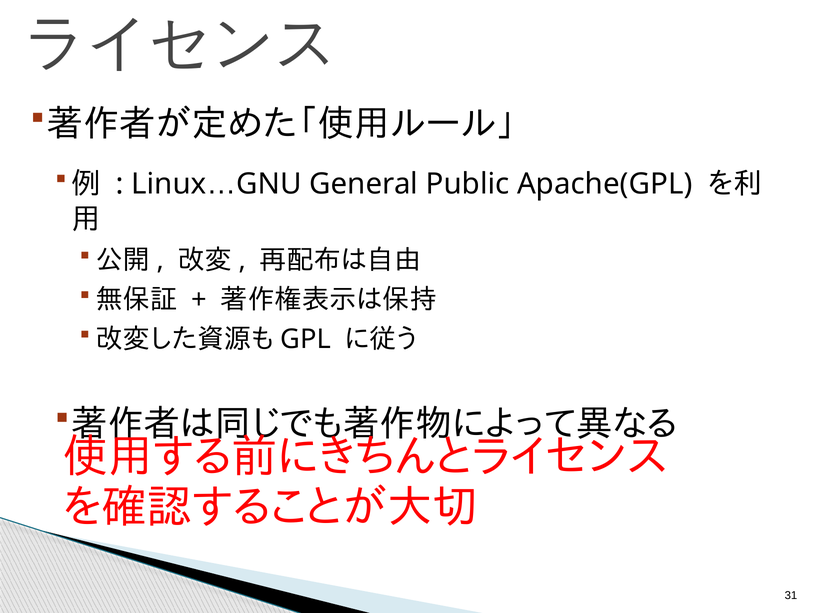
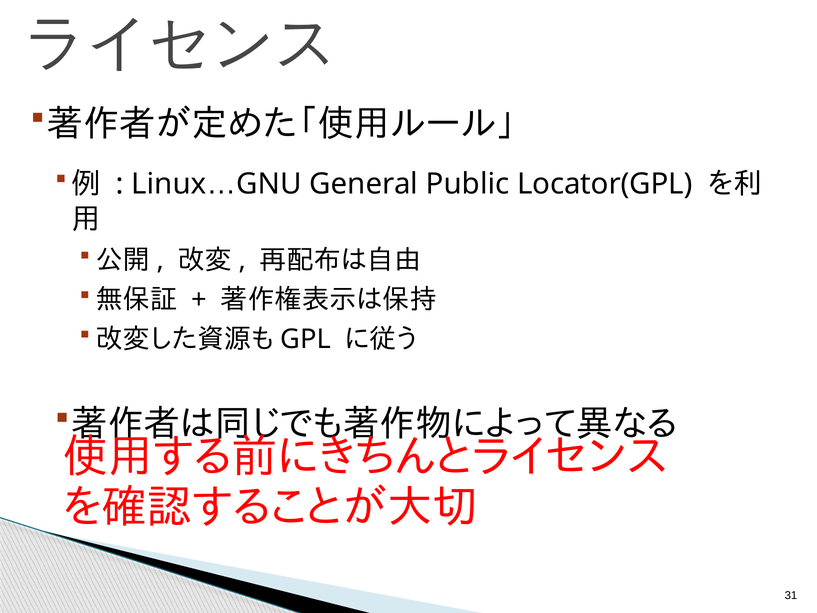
Apache(GPL: Apache(GPL -> Locator(GPL (605, 184)
